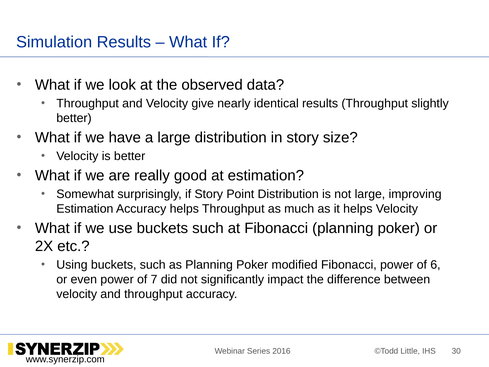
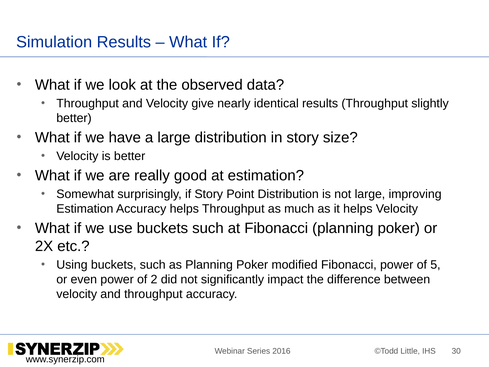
6: 6 -> 5 (435, 265)
7: 7 -> 2 (154, 279)
